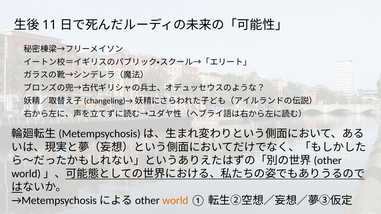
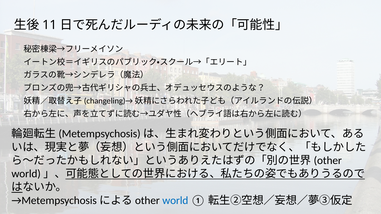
world colour: orange -> blue (175, 201)
